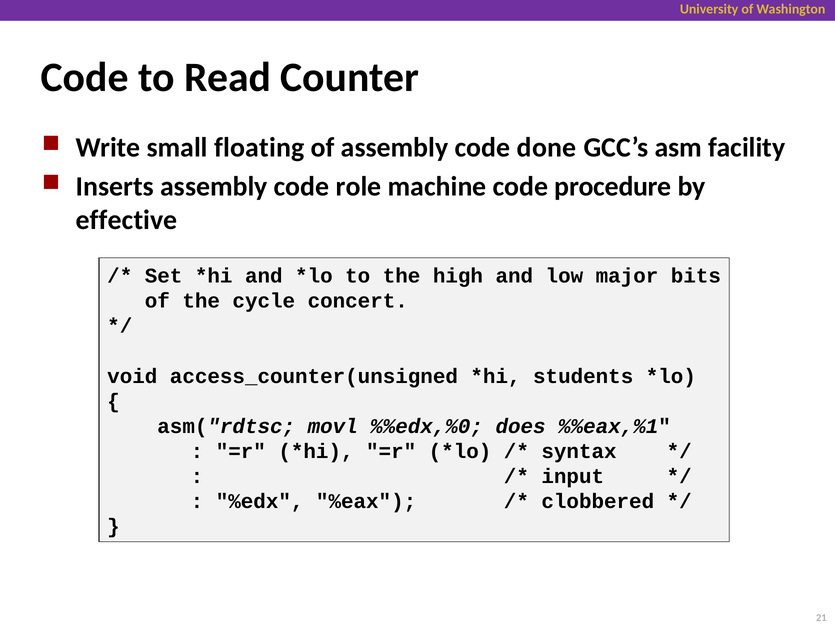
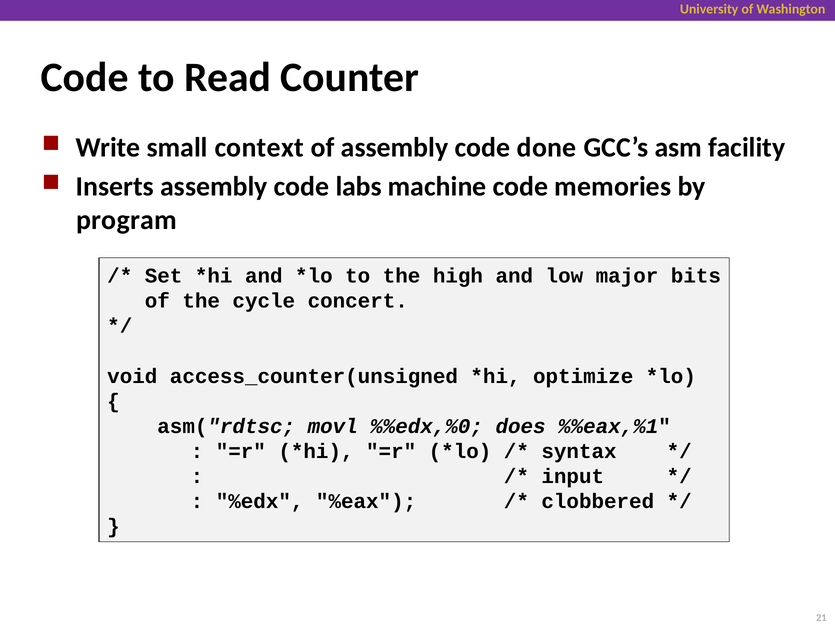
floating: floating -> context (259, 147)
role: role -> labs (359, 186)
procedure: procedure -> memories (613, 186)
effective: effective -> program (127, 220)
students: students -> optimize (583, 376)
